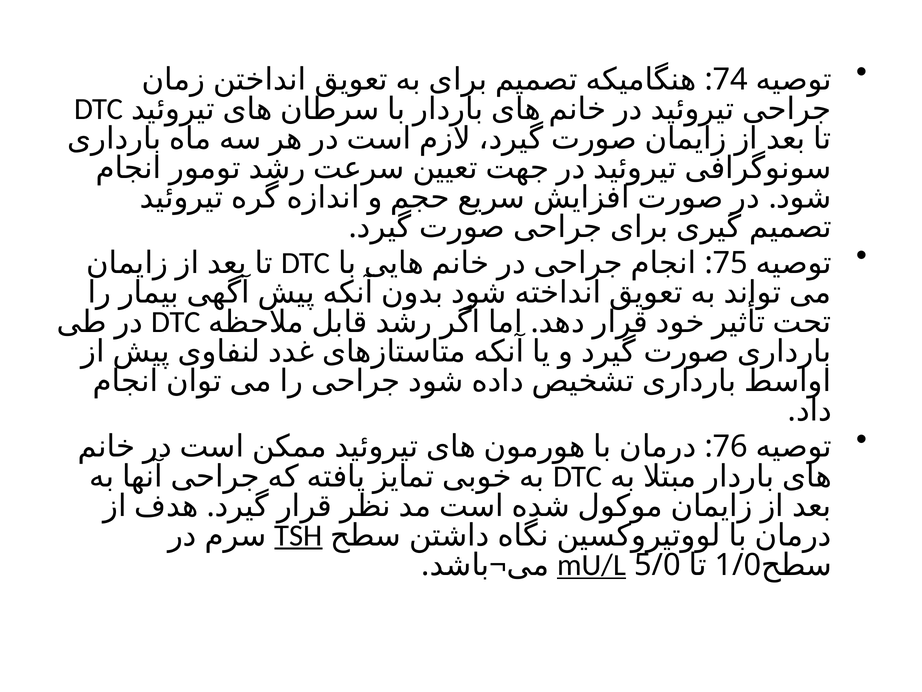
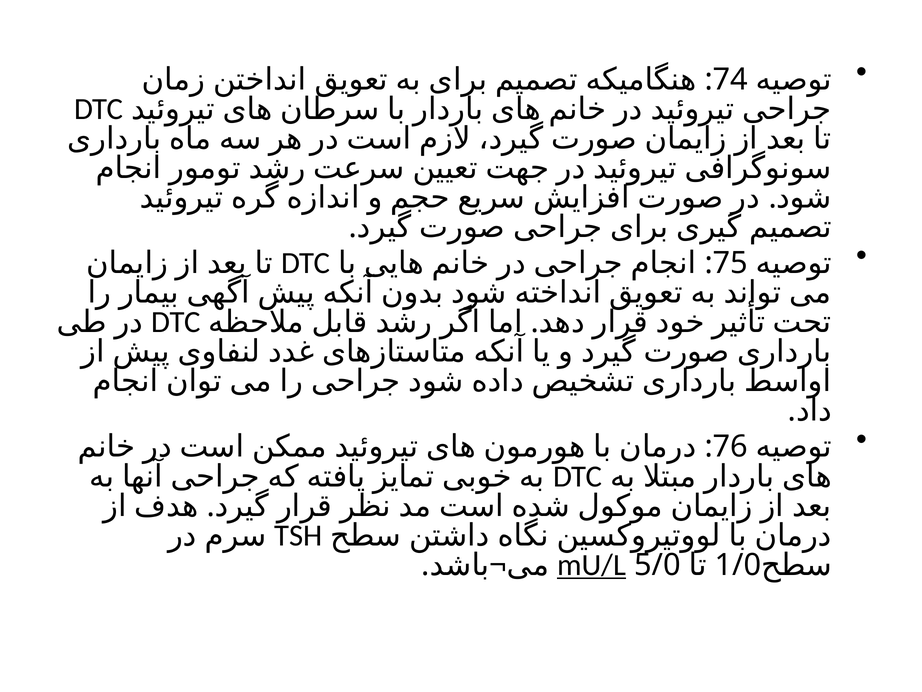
TSH underline: present -> none (298, 535)
